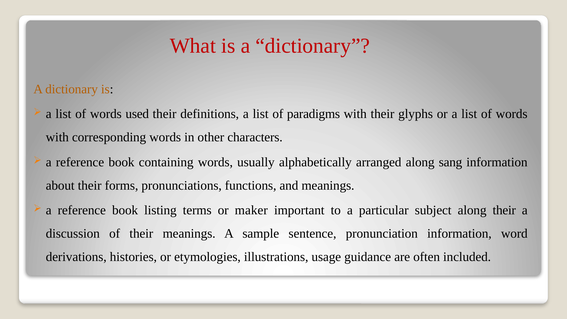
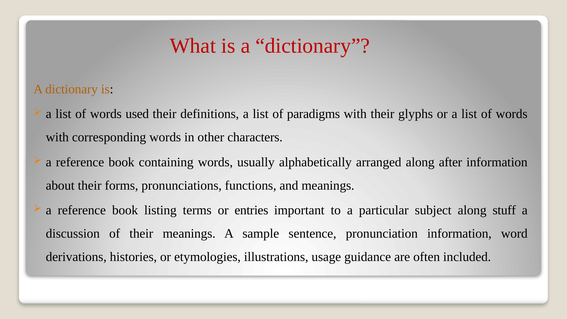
sang: sang -> after (451, 162)
maker: maker -> entries (251, 210)
along their: their -> stuff (504, 210)
